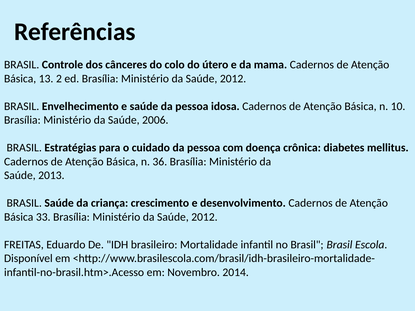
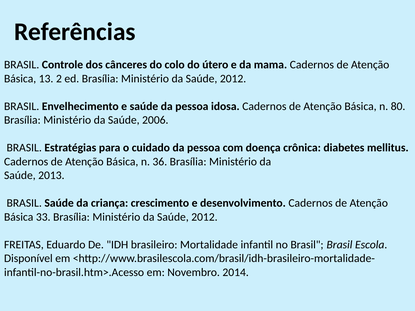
10: 10 -> 80 (398, 106)
